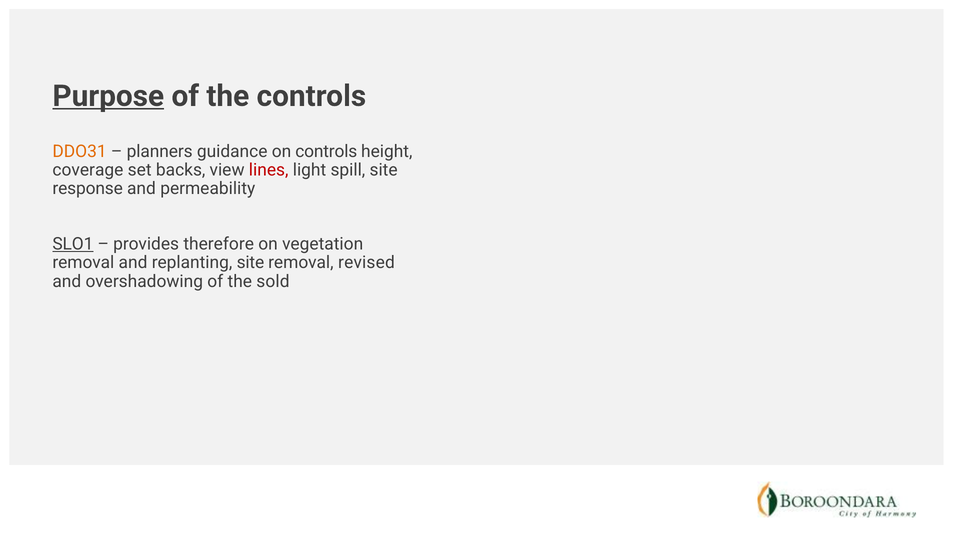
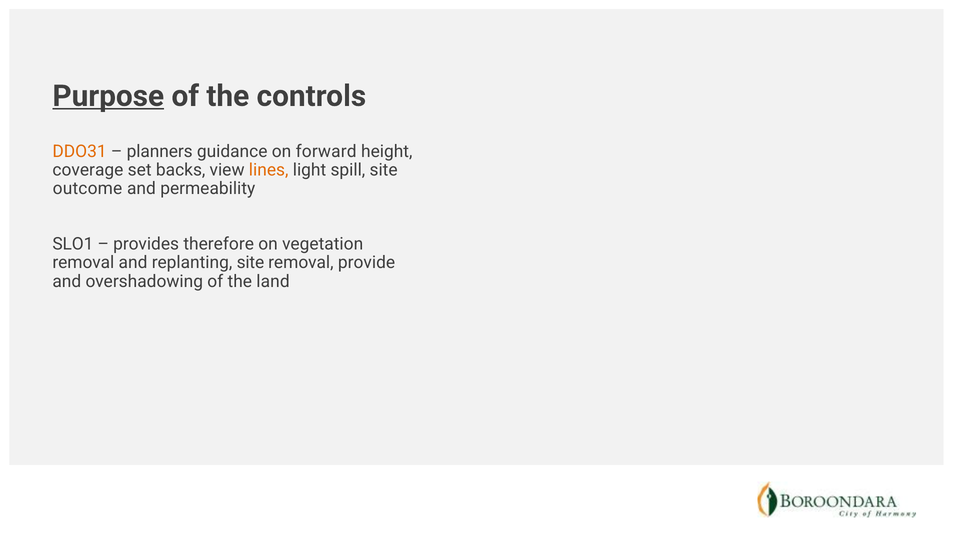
on controls: controls -> forward (326, 151)
lines colour: red -> orange (269, 170)
response: response -> outcome (87, 189)
SLO1 underline: present -> none (73, 244)
revised: revised -> provide (367, 263)
sold: sold -> land (273, 281)
